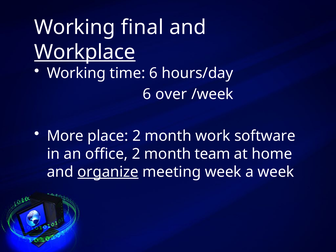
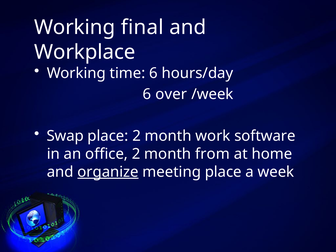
Workplace underline: present -> none (85, 52)
More: More -> Swap (65, 136)
team: team -> from (212, 154)
meeting week: week -> place (223, 172)
